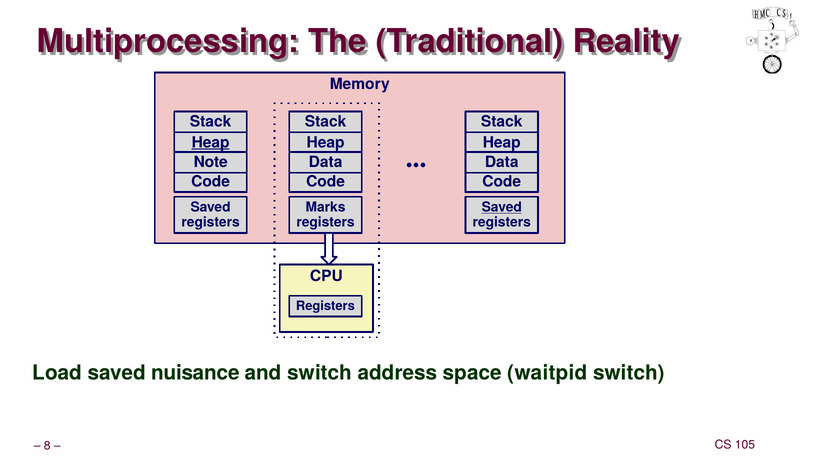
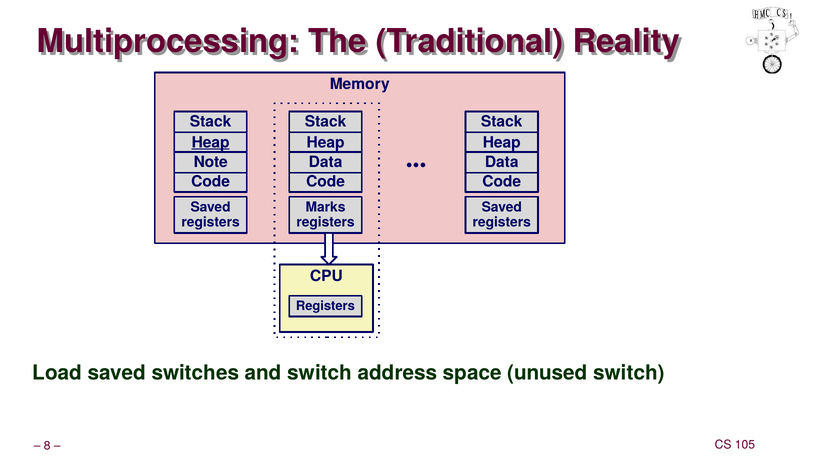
Saved underline: present -> none (502, 207)
nuisance: nuisance -> switches (195, 373)
waitpid: waitpid -> unused (547, 373)
